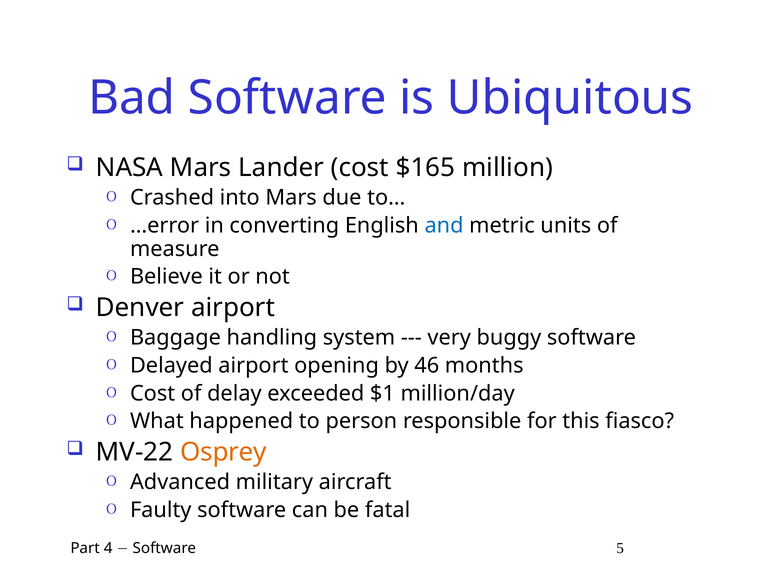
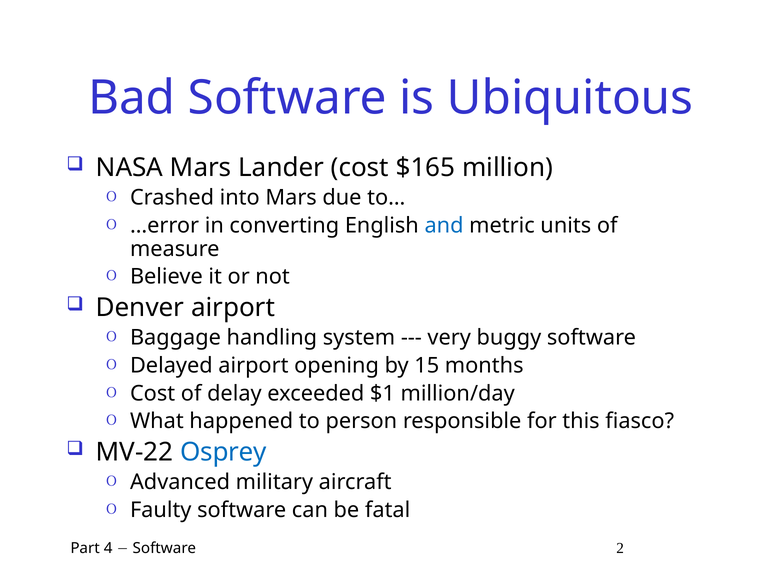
46: 46 -> 15 (427, 366)
Osprey colour: orange -> blue (223, 452)
5: 5 -> 2 (620, 548)
